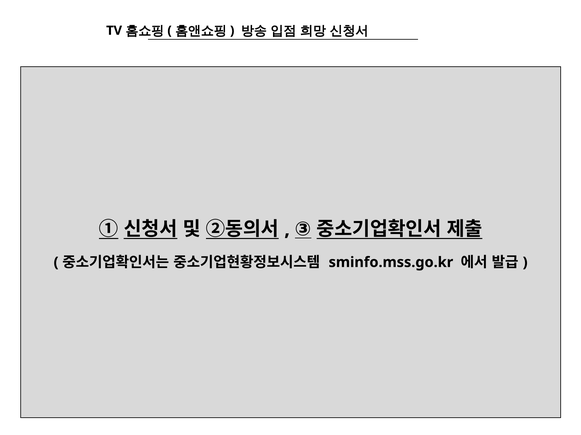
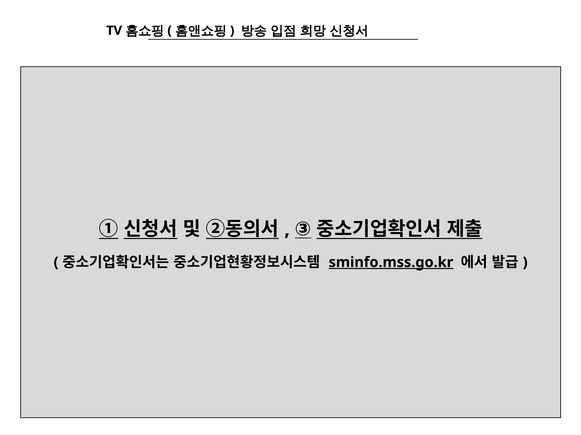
sminfo.mss.go.kr underline: none -> present (391, 263)
